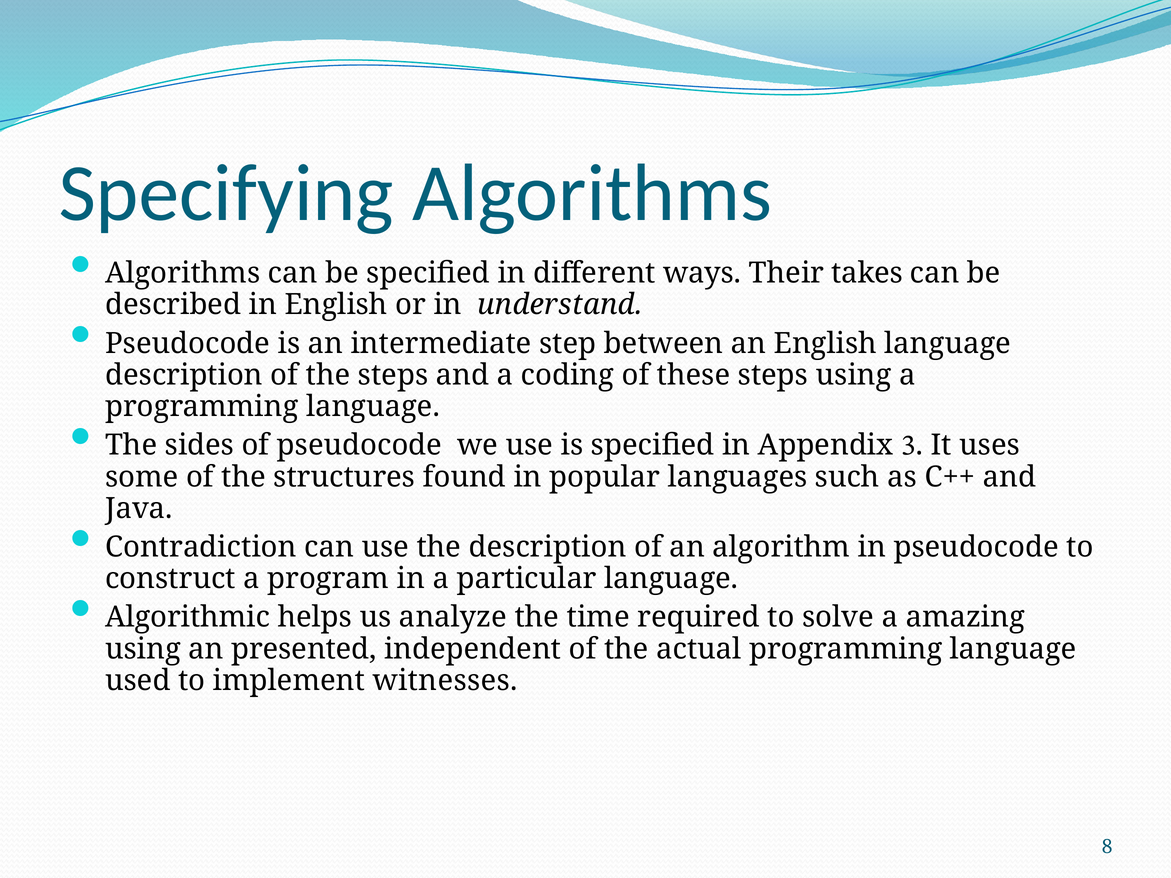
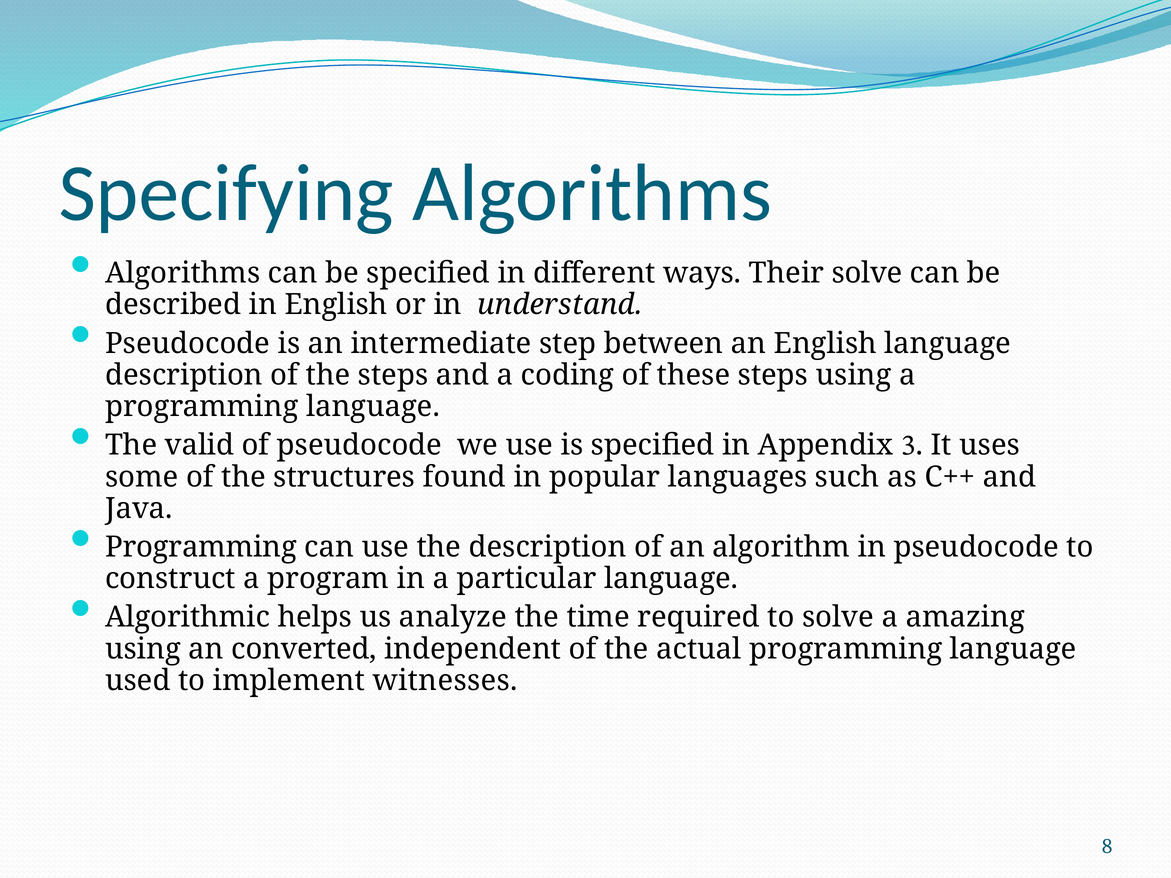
Their takes: takes -> solve (867, 273)
sides: sides -> valid (200, 445)
Contradiction: Contradiction -> Programming (201, 547)
presented: presented -> converted (304, 649)
